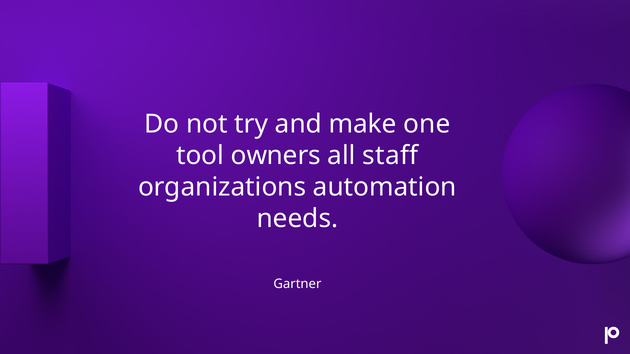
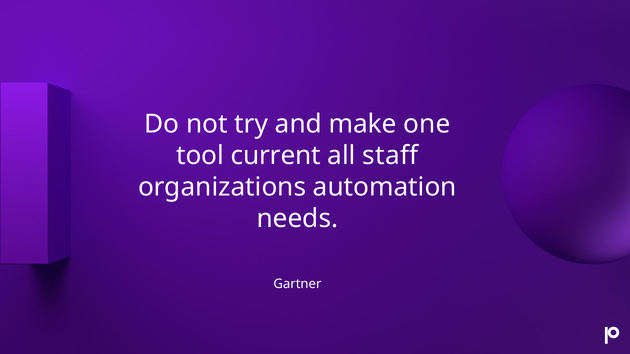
owners: owners -> current (276, 156)
